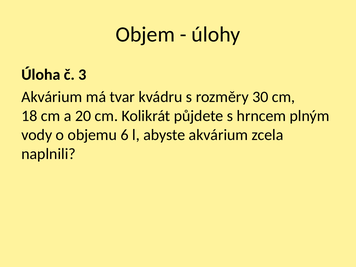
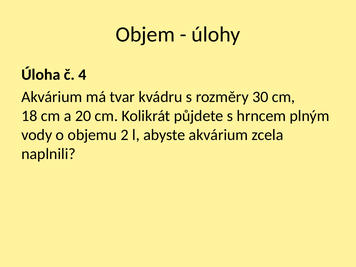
3: 3 -> 4 (82, 75)
6: 6 -> 2 (125, 135)
